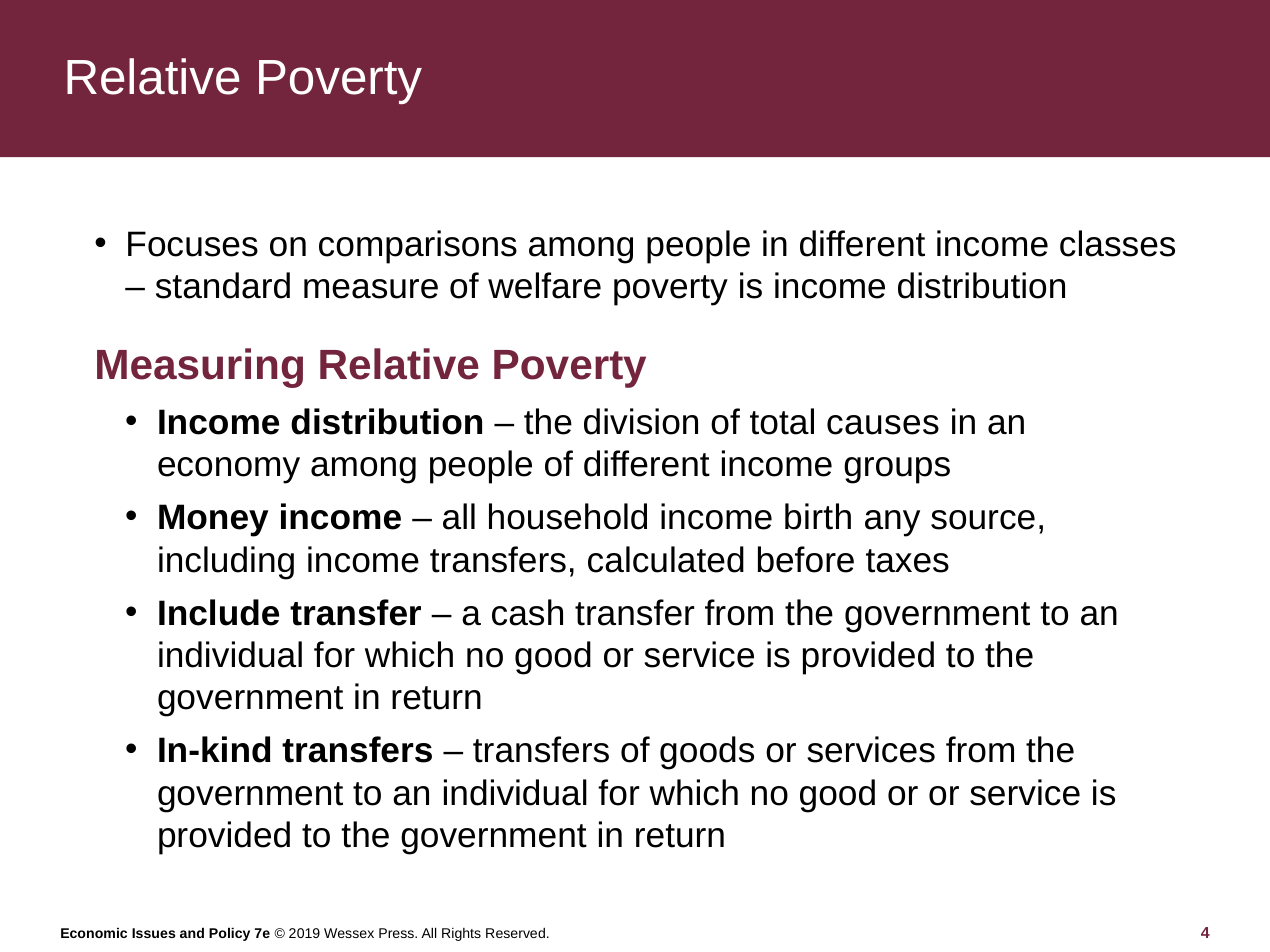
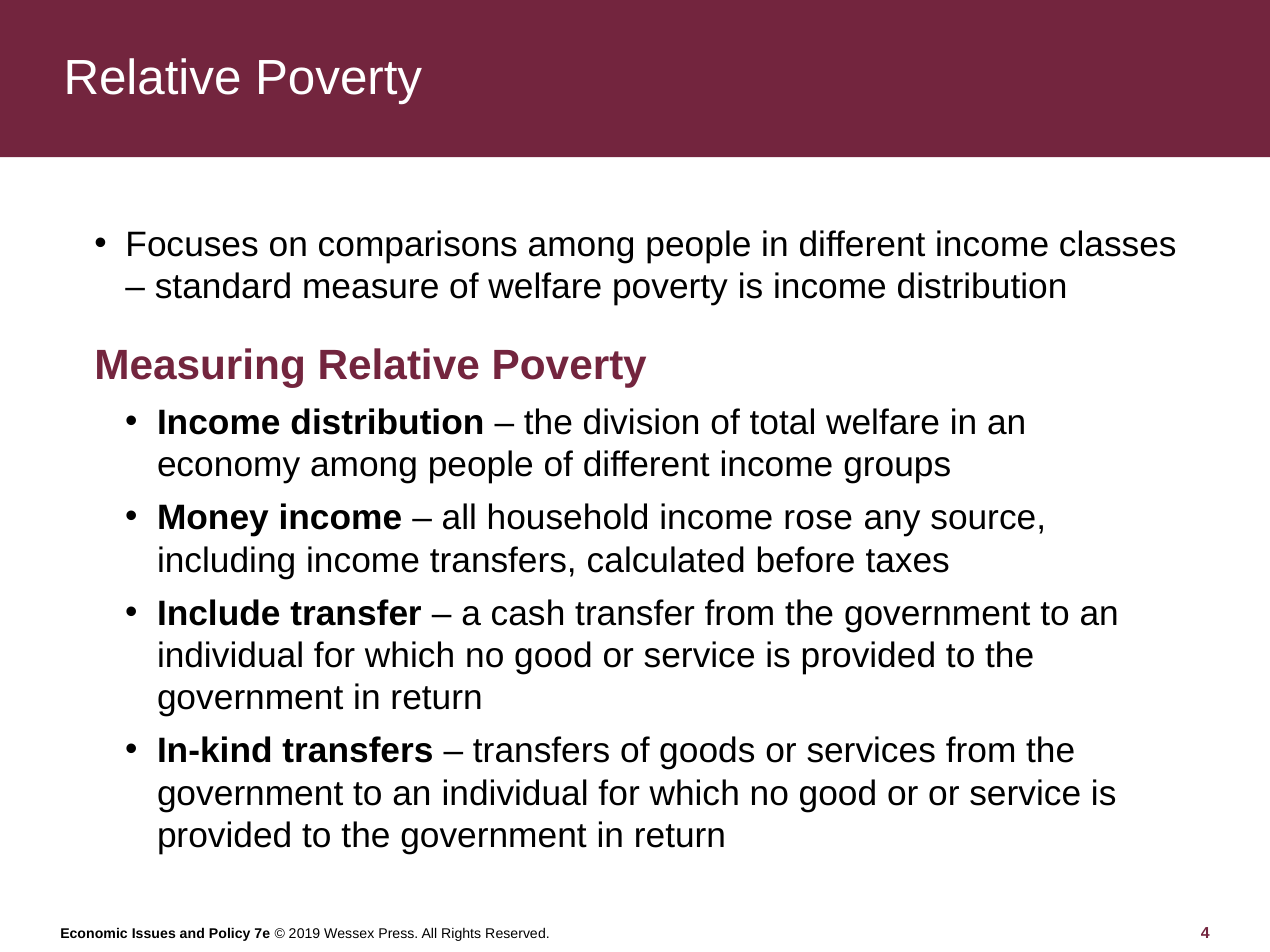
total causes: causes -> welfare (883, 423)
birth: birth -> rose (818, 518)
